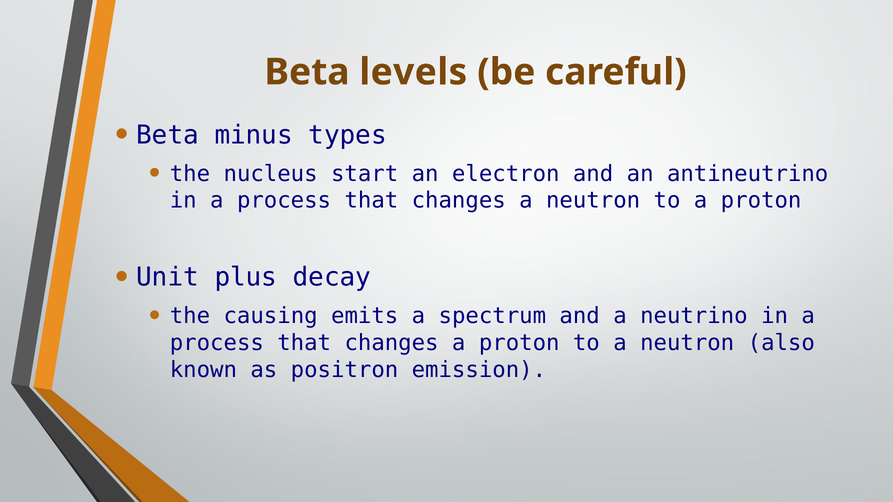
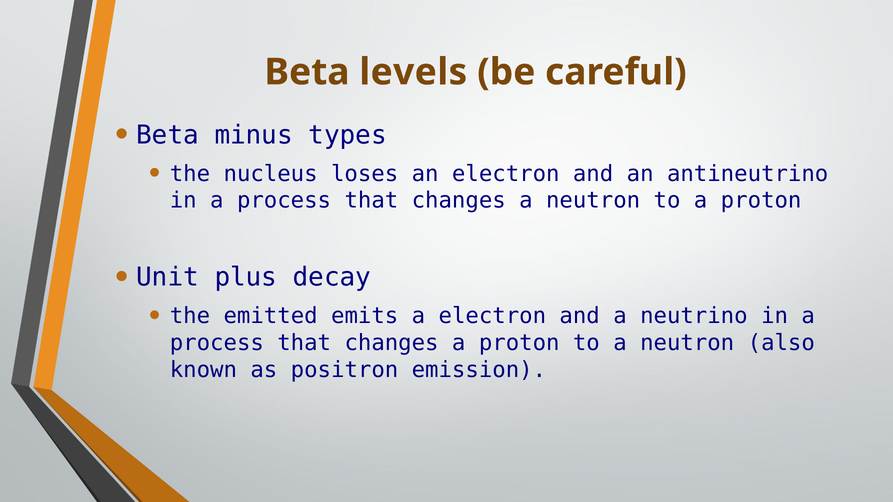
start: start -> loses (365, 174)
causing: causing -> emitted (271, 316)
a spectrum: spectrum -> electron (492, 316)
